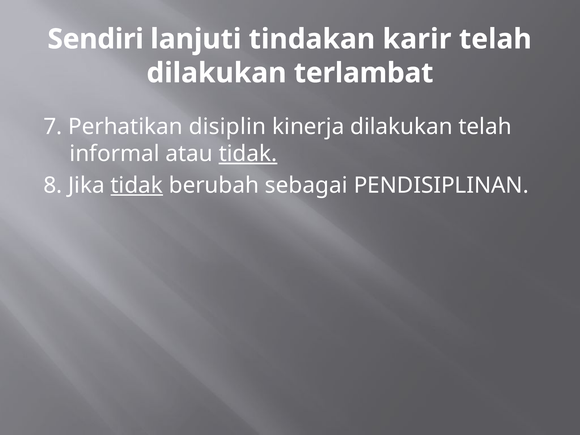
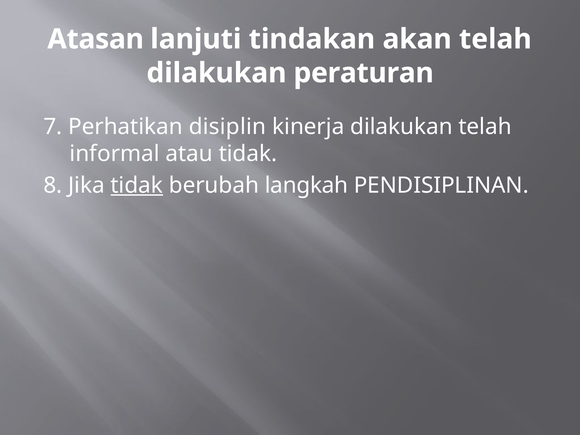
Sendiri: Sendiri -> Atasan (96, 39)
karir: karir -> akan (417, 39)
terlambat: terlambat -> peraturan (364, 73)
tidak underline: present -> none (248, 154)
sebagai: sebagai -> langkah (306, 185)
